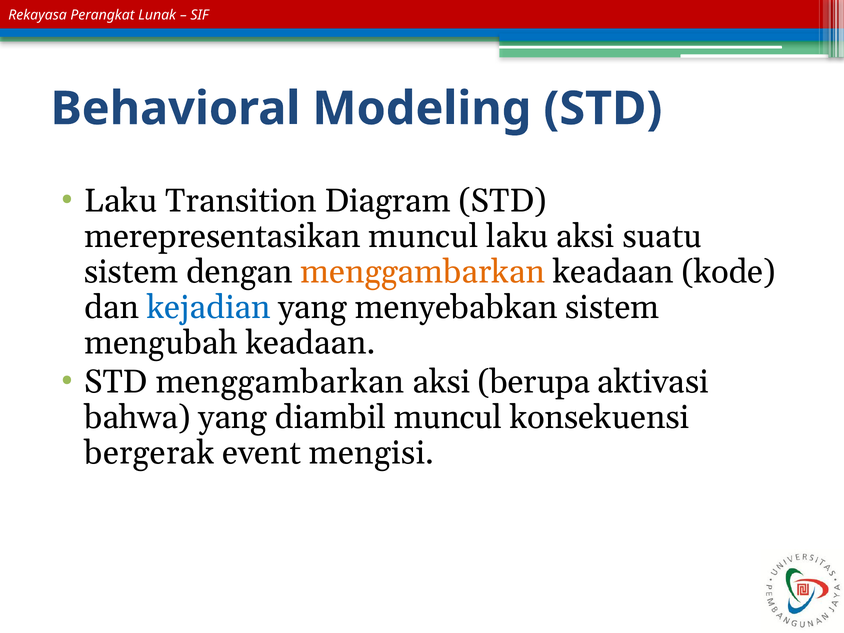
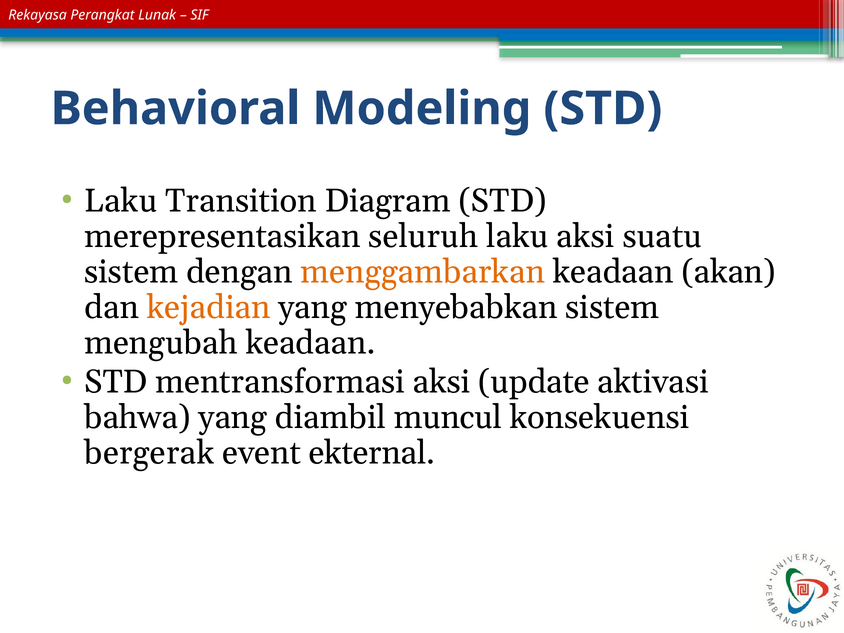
merepresentasikan muncul: muncul -> seluruh (423, 237)
kode: kode -> akan (729, 272)
kejadian colour: blue -> orange (209, 307)
STD menggambarkan: menggambarkan -> mentransformasi (280, 382)
berupa: berupa -> update (534, 382)
mengisi: mengisi -> ekternal (372, 453)
